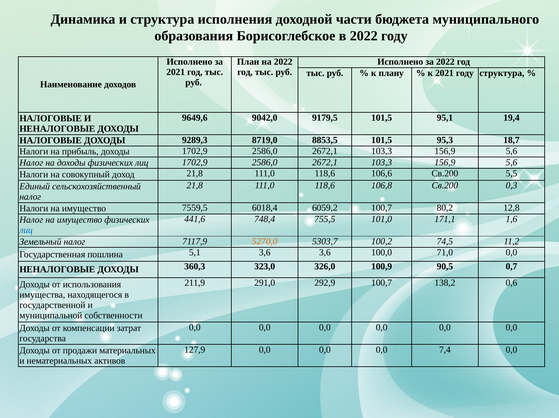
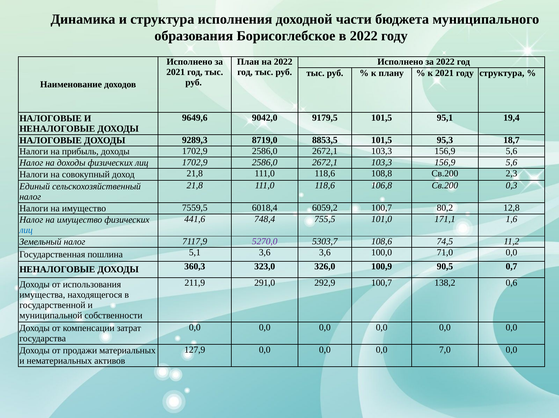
106,6: 106,6 -> 108,8 (382, 173)
5,5: 5,5 -> 2,3 (512, 173)
5270,0 colour: orange -> purple (265, 241)
100,2: 100,2 -> 108,6 (382, 241)
7,4: 7,4 -> 7,0 (445, 349)
